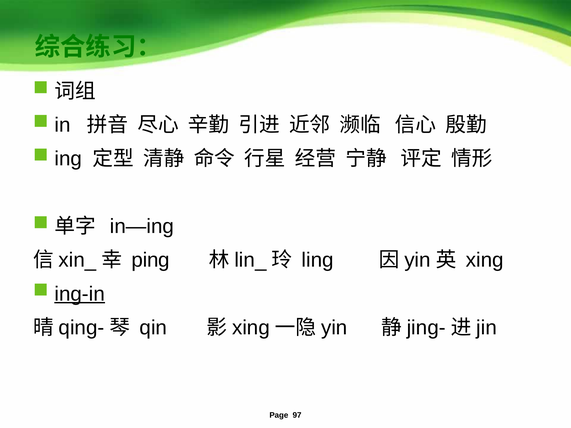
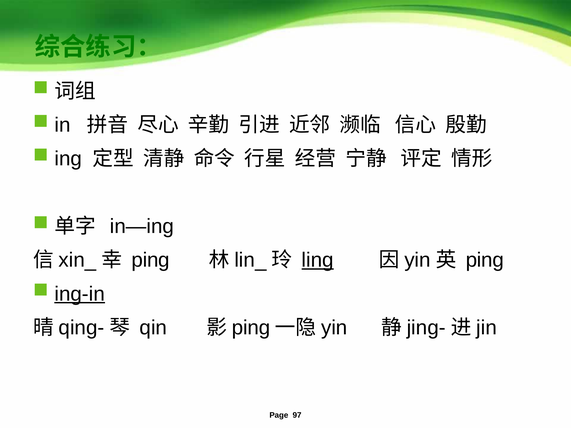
ling underline: none -> present (318, 260)
xing: xing -> ping (485, 260)
xing: xing -> ping (251, 328)
